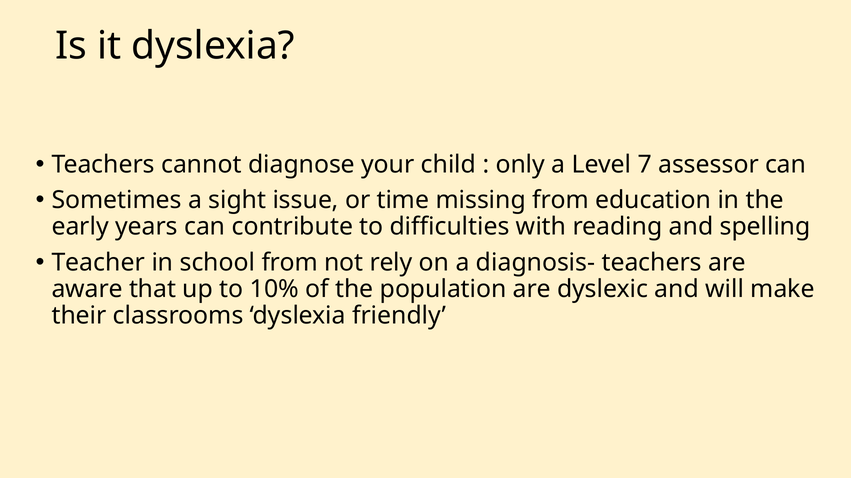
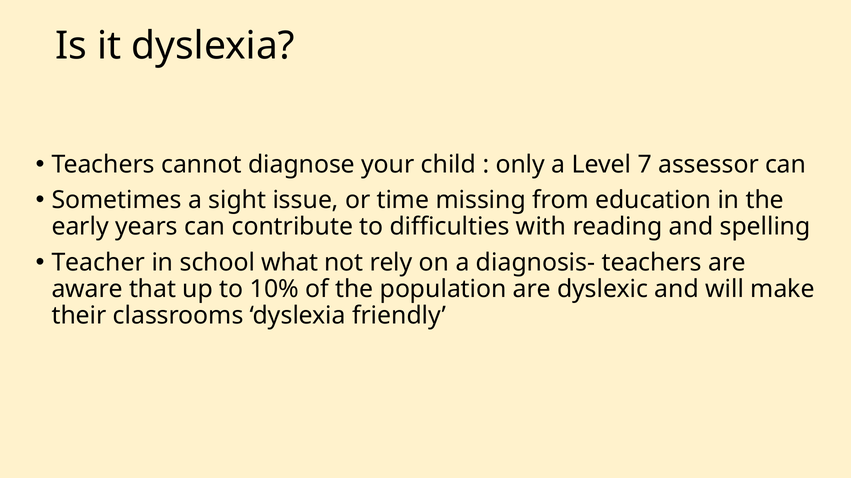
school from: from -> what (290, 263)
